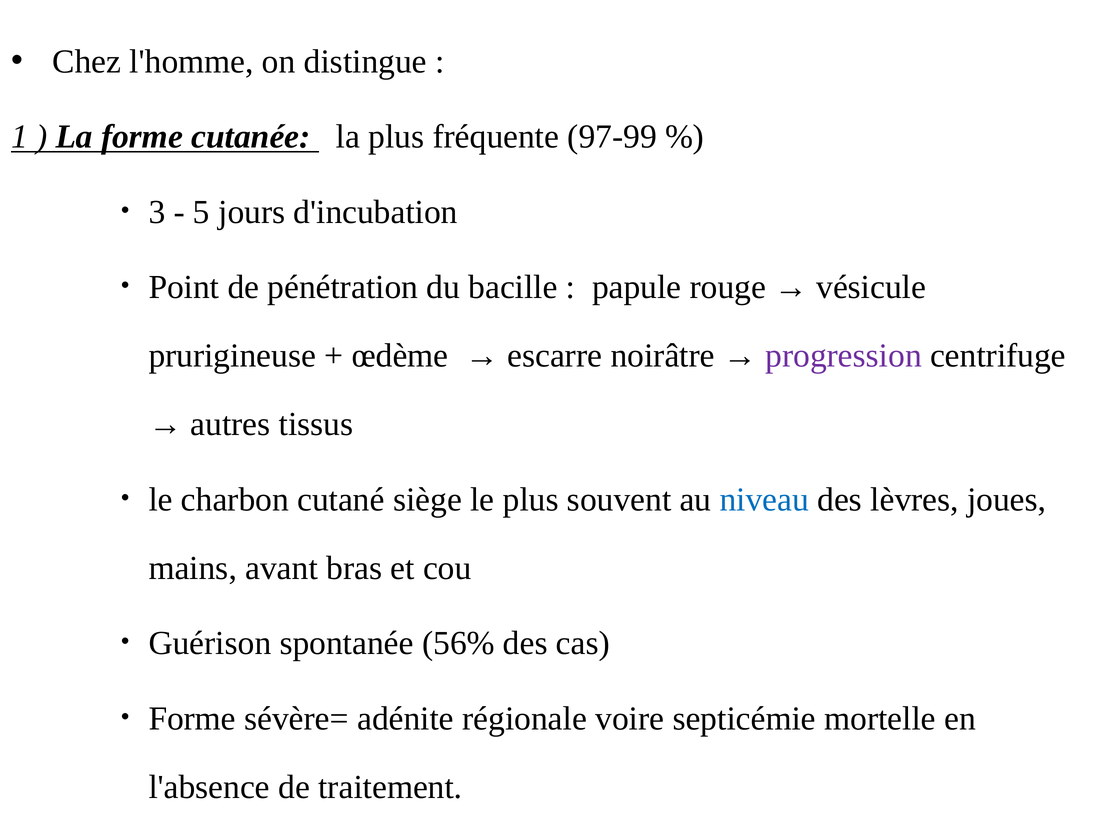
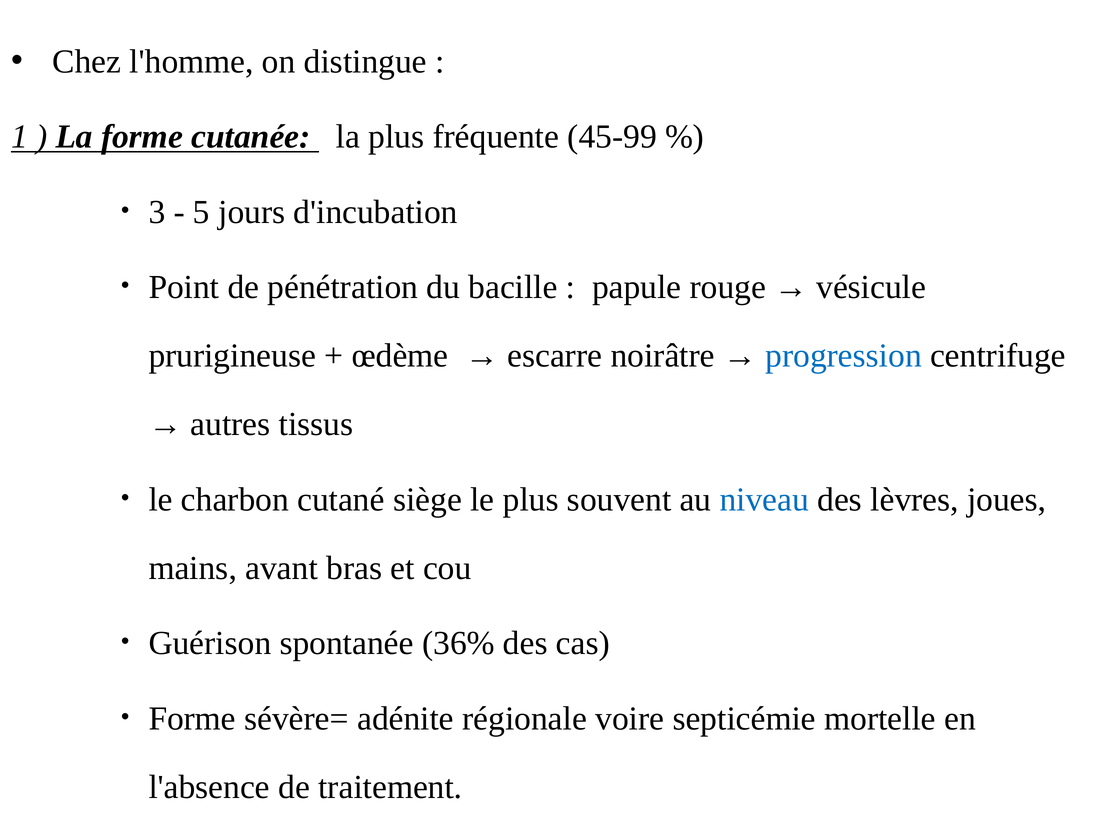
97-99: 97-99 -> 45-99 (612, 137)
progression colour: purple -> blue (844, 356)
56%: 56% -> 36% (458, 643)
